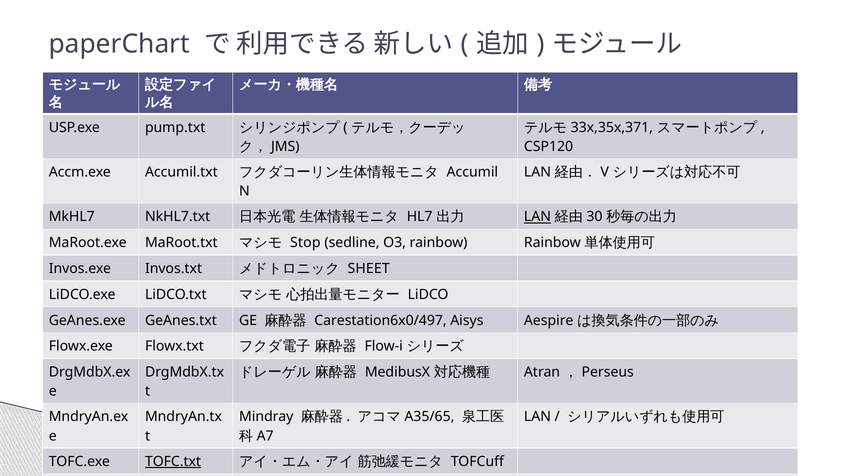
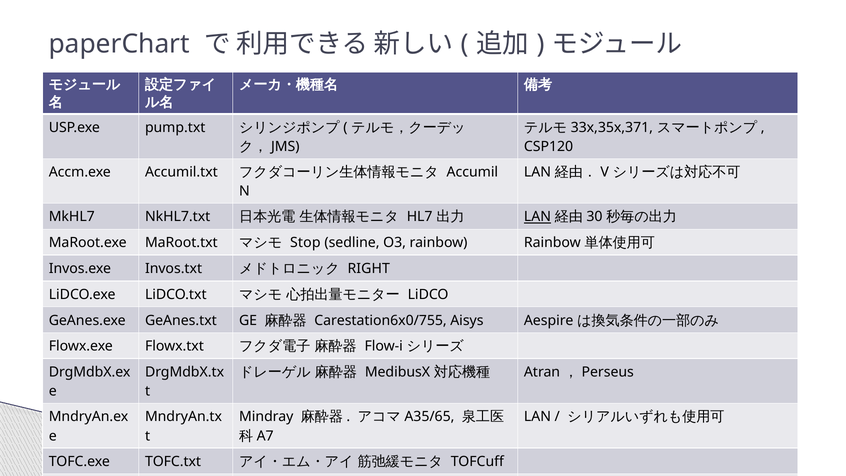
SHEET: SHEET -> RIGHT (369, 269)
Carestation6x0/497: Carestation6x0/497 -> Carestation6x0/755 (381, 320)
TOFC.txt underline: present -> none (173, 461)
